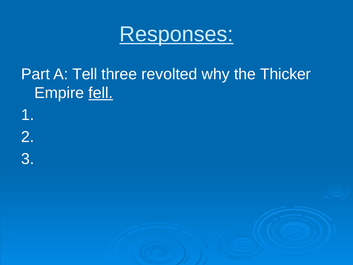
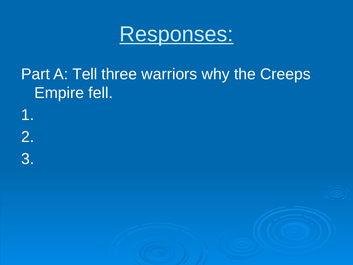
revolted: revolted -> warriors (169, 74)
Thicker: Thicker -> Creeps (285, 74)
fell underline: present -> none (101, 93)
